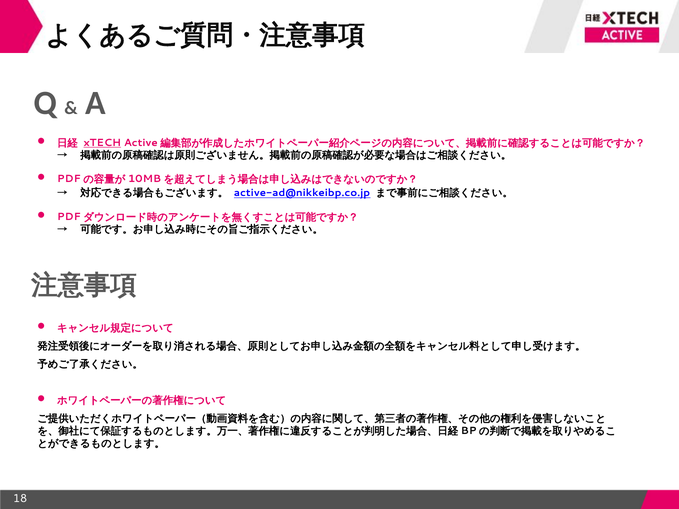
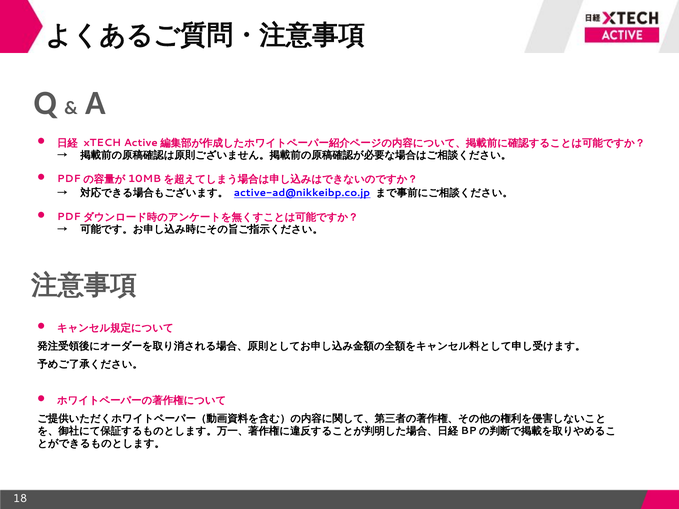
xTECH underline: present -> none (102, 143)
